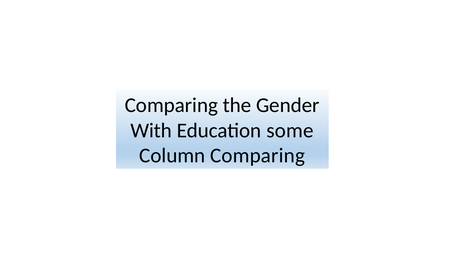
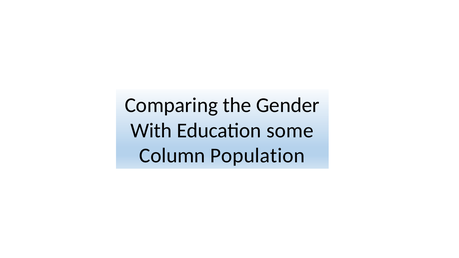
Column Comparing: Comparing -> Population (257, 156)
